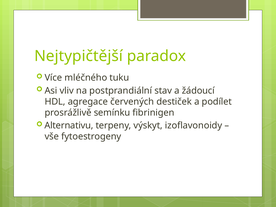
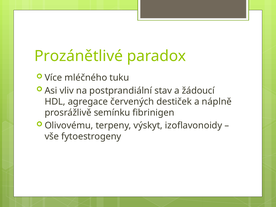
Nejtypičtější: Nejtypičtější -> Prozánětlivé (79, 56)
podílet: podílet -> náplně (217, 102)
Alternativu: Alternativu -> Olivovému (69, 126)
